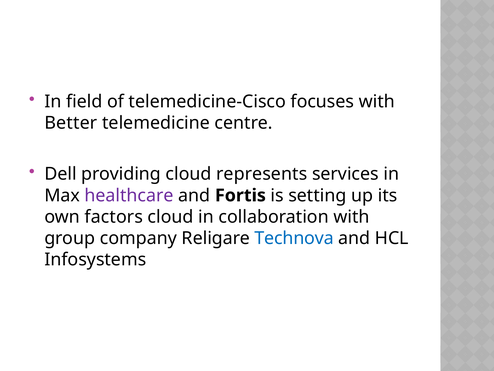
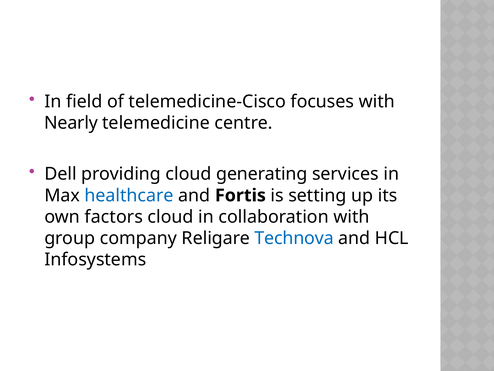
Better: Better -> Nearly (71, 123)
represents: represents -> generating (262, 174)
healthcare colour: purple -> blue (129, 195)
